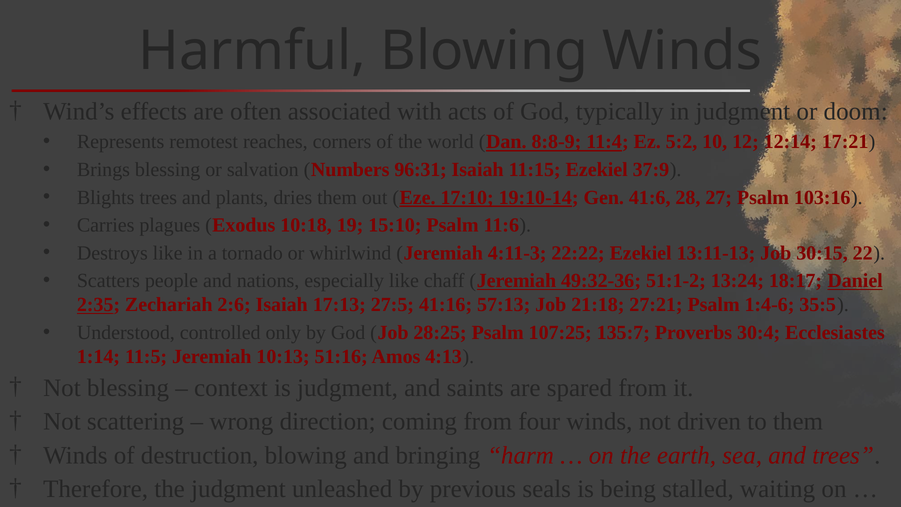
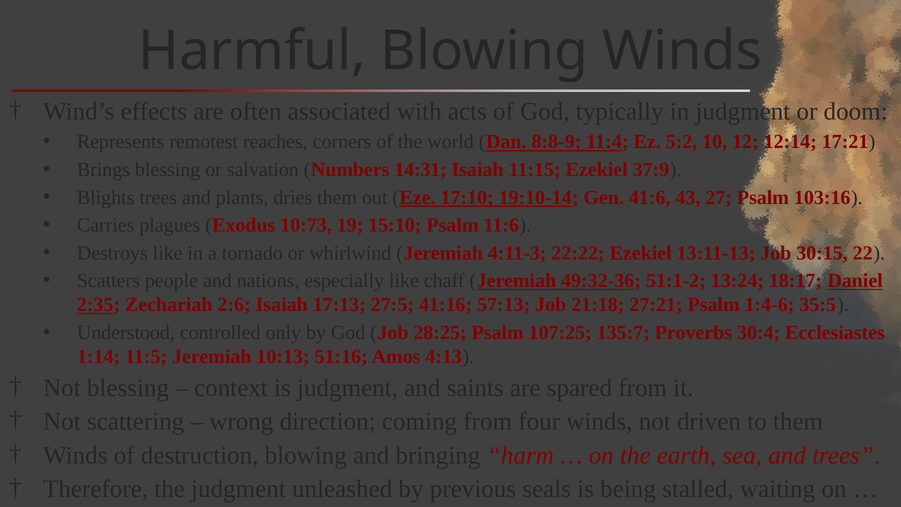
96:31: 96:31 -> 14:31 (421, 170)
28: 28 -> 43 (688, 197)
10:18: 10:18 -> 10:73 (306, 225)
